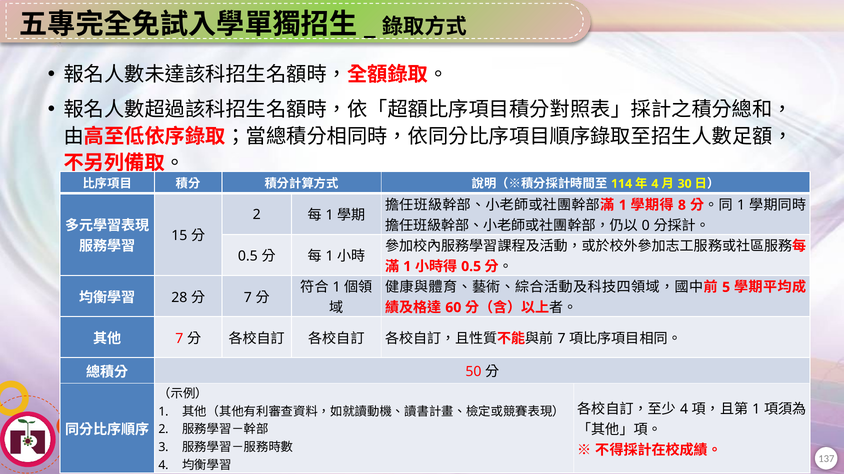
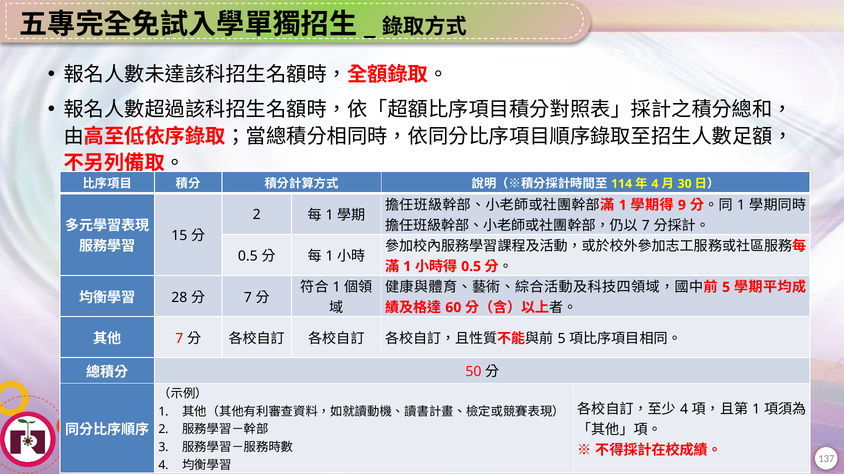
8: 8 -> 9 (682, 205)
0: 0 -> 7 (646, 226)
7: 7 -> 5 (562, 339)
